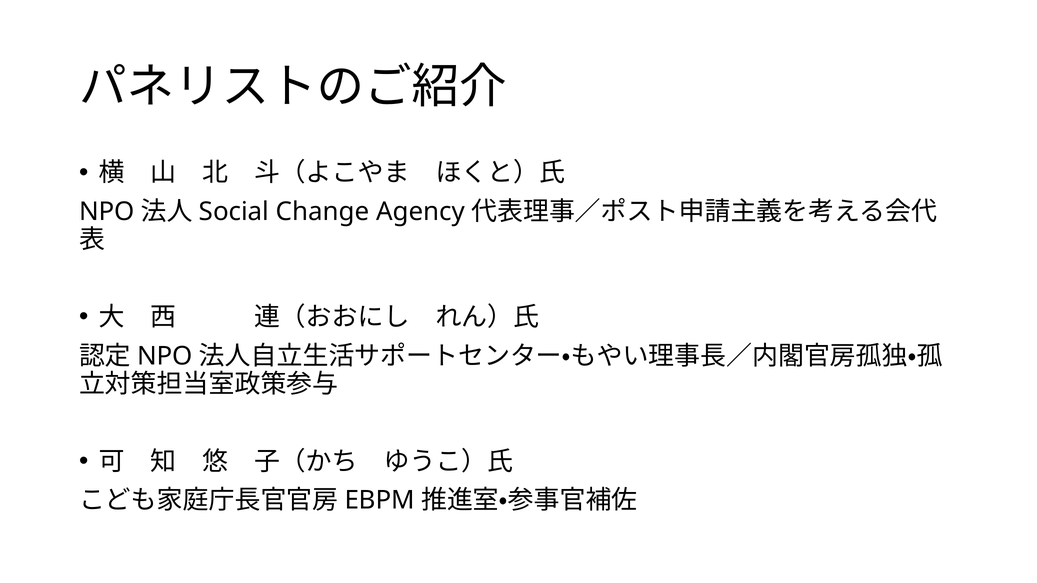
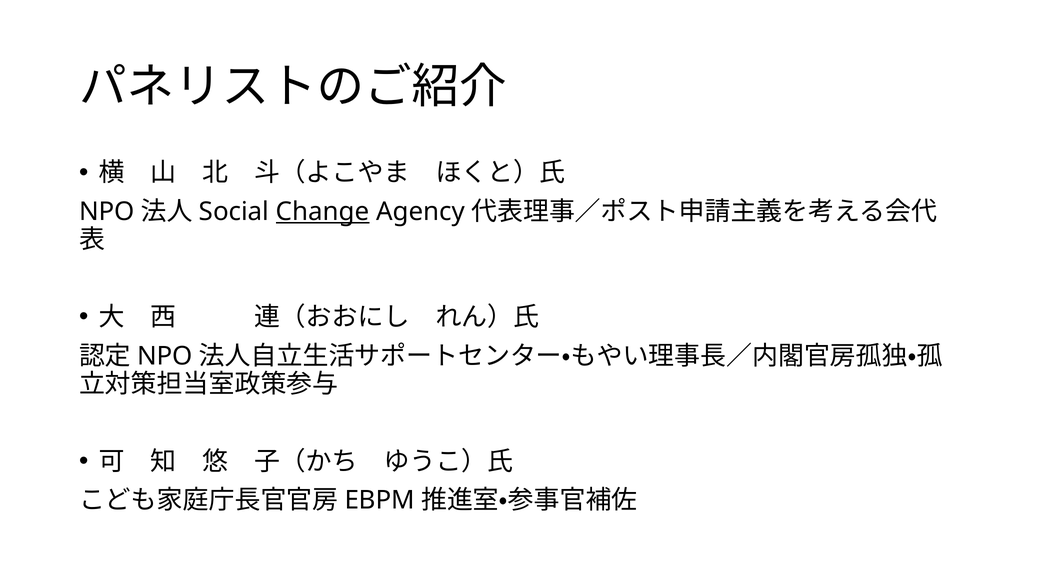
Change underline: none -> present (323, 212)
